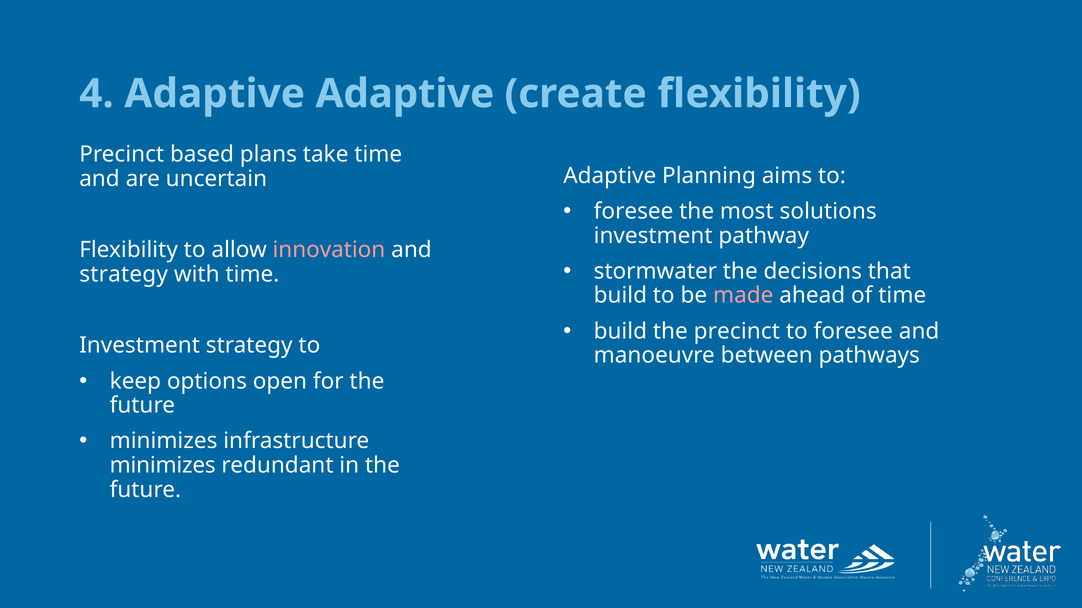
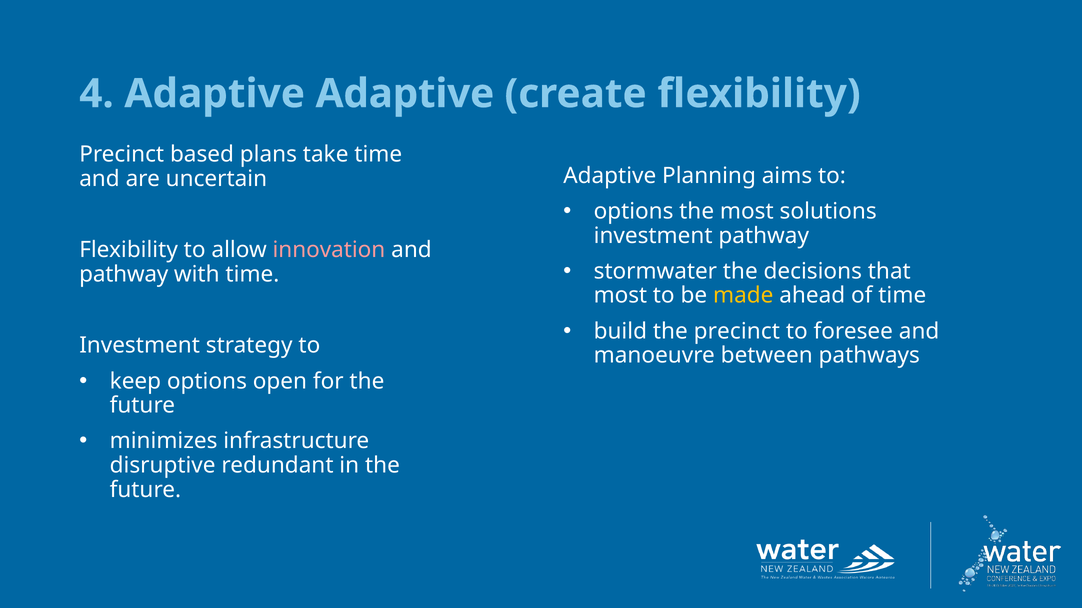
foresee: foresee -> options (634, 212)
strategy: strategy -> pathway (124, 275)
build: build -> most (620, 296)
made colour: pink -> yellow (743, 296)
minimizes: minimizes -> disruptive (163, 466)
